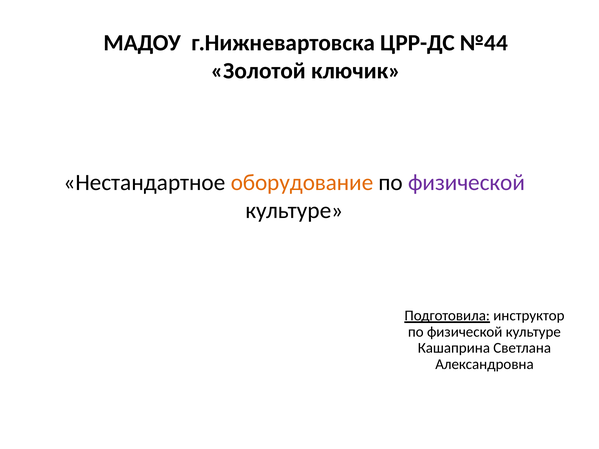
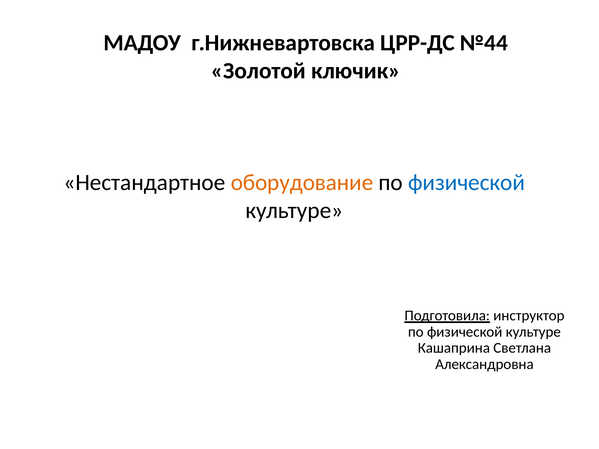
физической colour: purple -> blue (467, 183)
